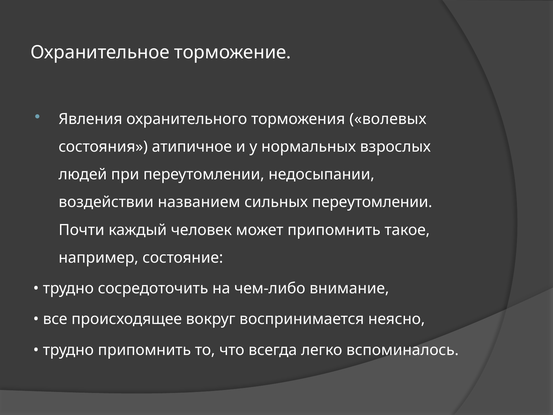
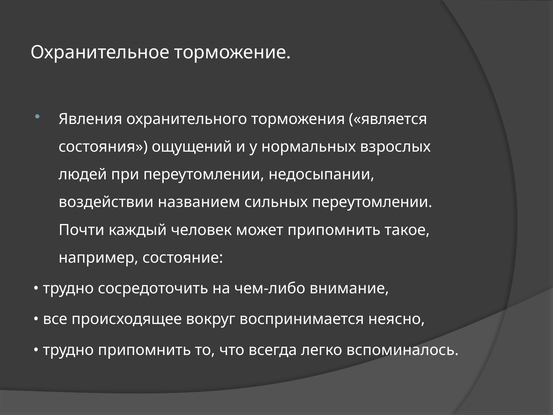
волевых: волевых -> является (388, 119)
атипичное: атипичное -> ощущений (192, 147)
